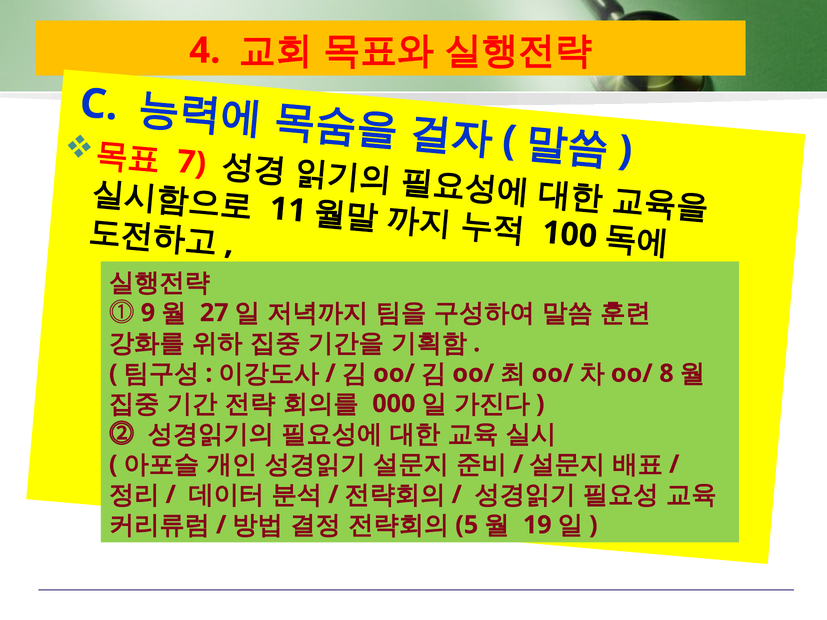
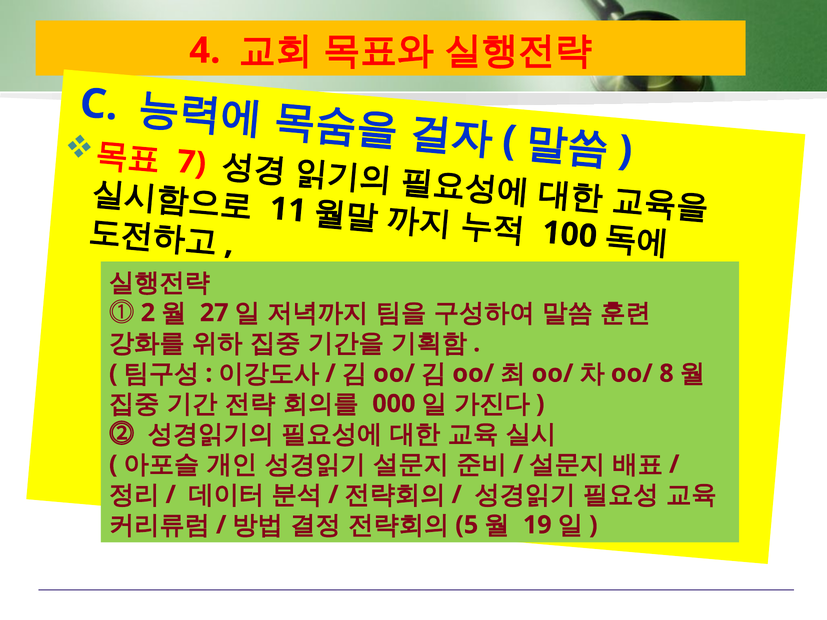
9: 9 -> 2 (148, 313)
